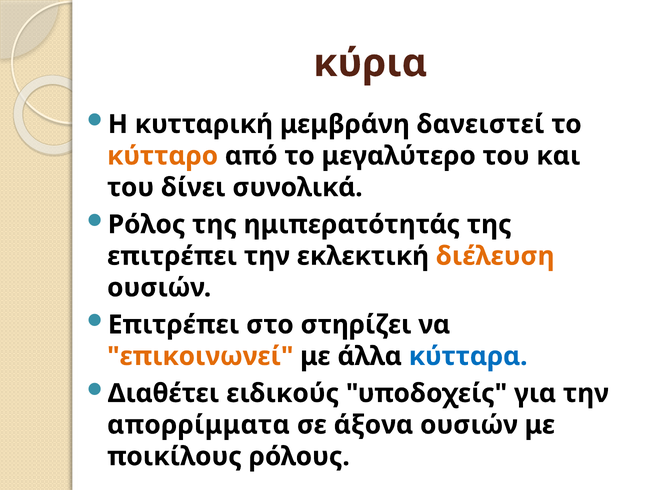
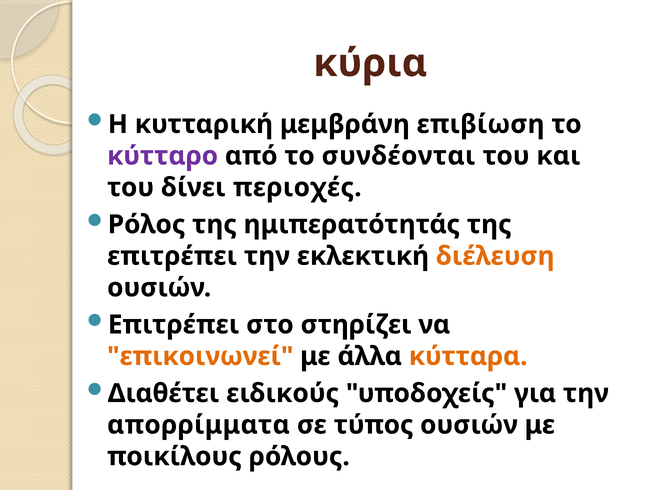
δανειστεί: δανειστεί -> επιβίωση (481, 124)
κύτταρο colour: orange -> purple (163, 156)
μεγαλύτερο: μεγαλύτερο -> συνδέονται (399, 156)
συνολικά: συνολικά -> περιοχές (297, 187)
κύτταρα colour: blue -> orange (468, 356)
άξονα: άξονα -> τύπος (374, 425)
